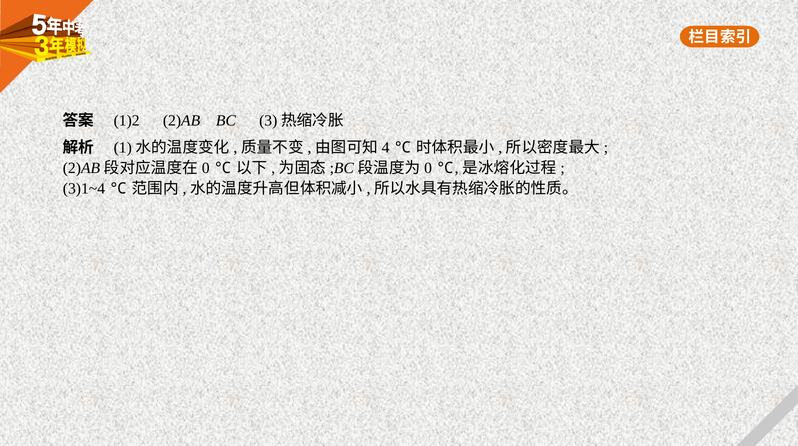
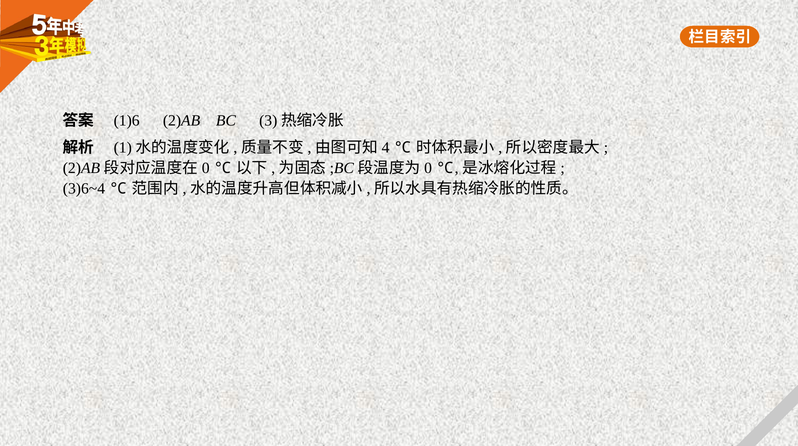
1)2: 1)2 -> 1)6 (127, 120)
3)1~4: 3)1~4 -> 3)6~4 (84, 189)
